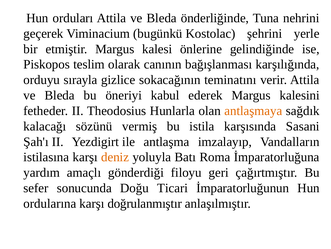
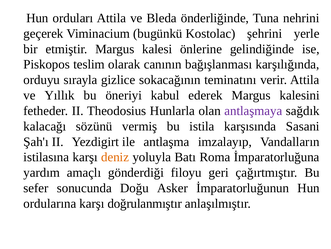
Bleda: Bleda -> Yıllık (60, 95)
antlaşmaya colour: orange -> purple (253, 111)
Ticari: Ticari -> Asker (173, 188)
